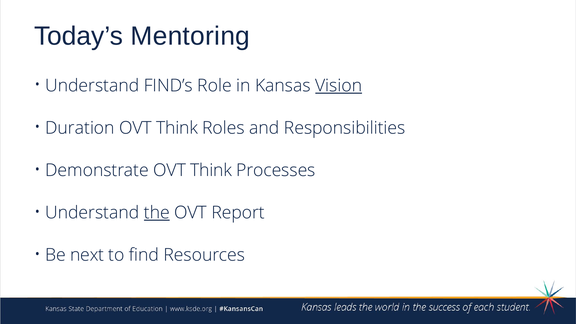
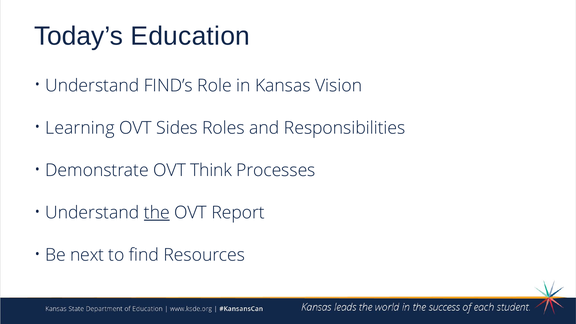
Mentoring: Mentoring -> Education (190, 36)
Vision underline: present -> none (339, 86)
Duration: Duration -> Learning (80, 128)
Think: Think -> Sides (177, 128)
